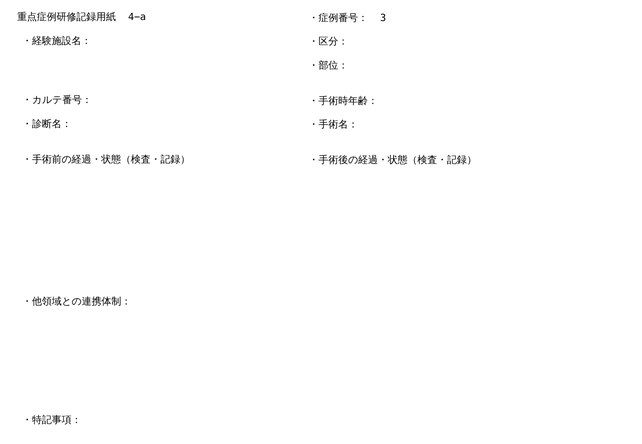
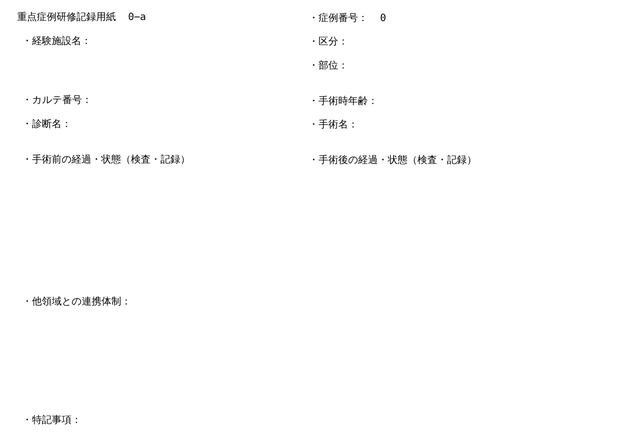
4−a: 4−a -> 0−a (137, 17)
3: 3 -> 0 (383, 18)
